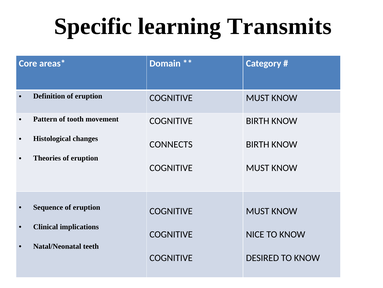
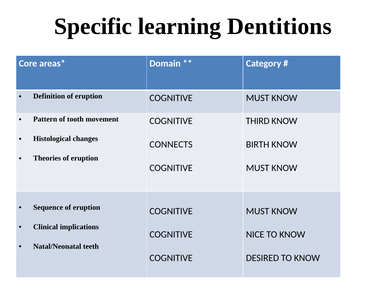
Transmits: Transmits -> Dentitions (279, 26)
BIRTH: BIRTH -> THIRD (258, 121)
